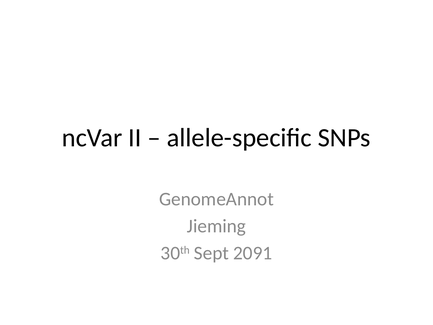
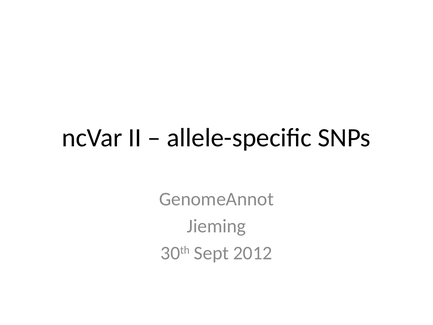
2091: 2091 -> 2012 (253, 253)
